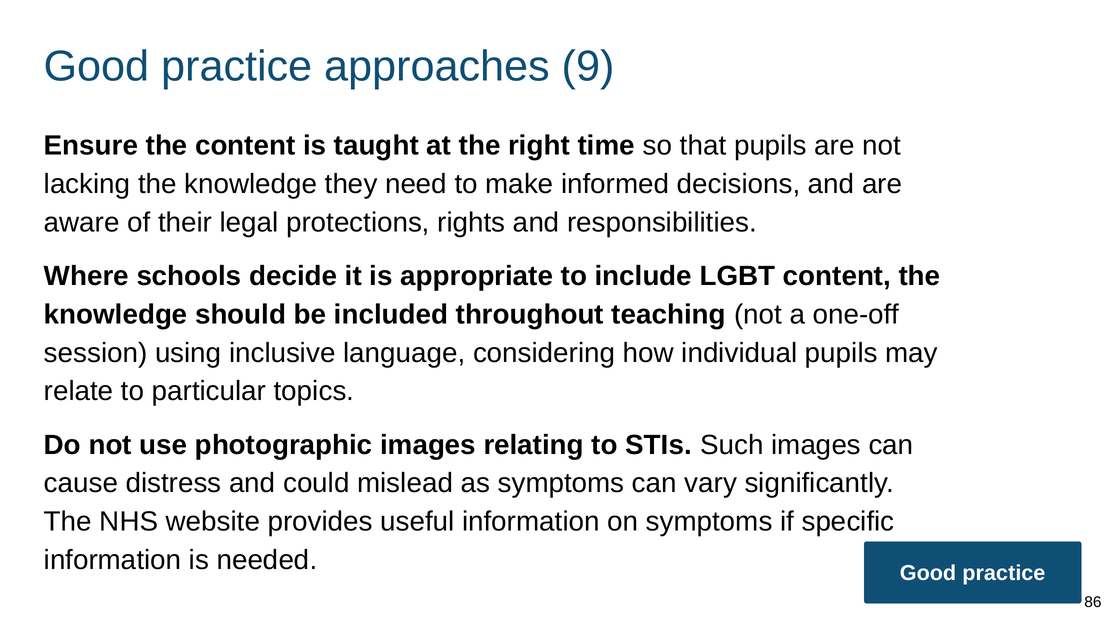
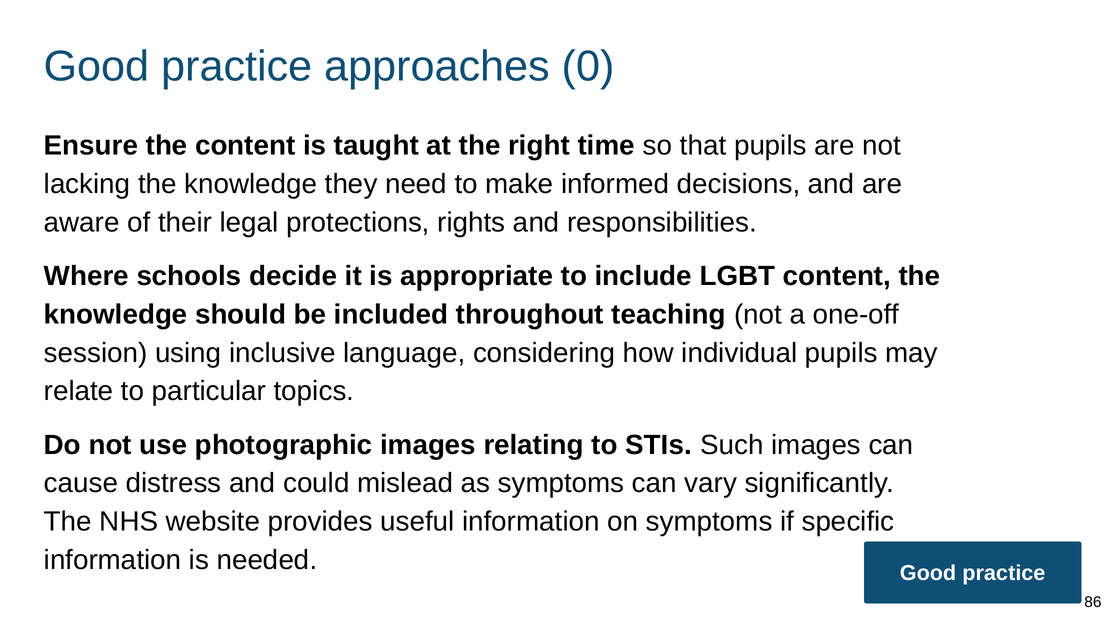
9: 9 -> 0 (588, 66)
